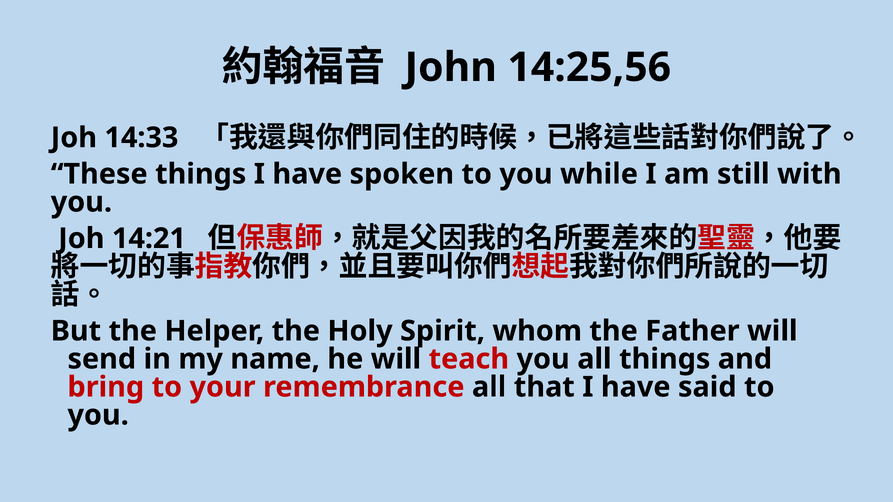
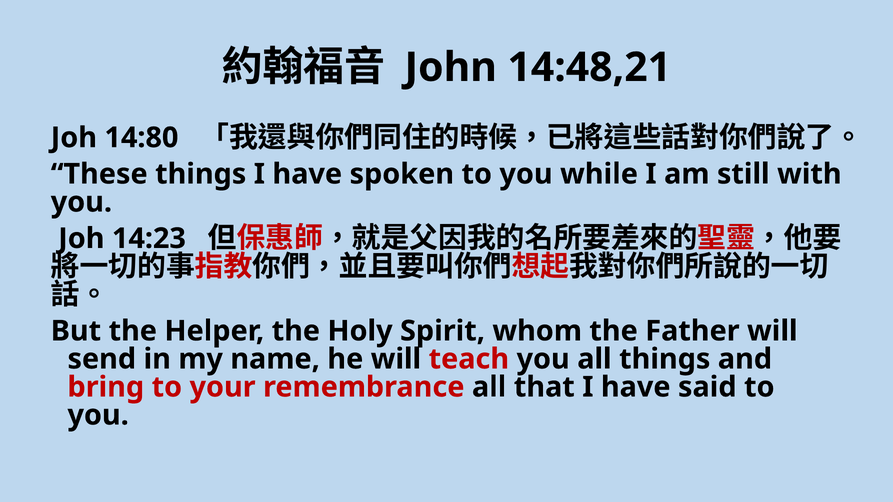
14:25,56: 14:25,56 -> 14:48,21 (589, 67)
14:33: 14:33 -> 14:80 (141, 138)
14:21: 14:21 -> 14:23 (149, 239)
